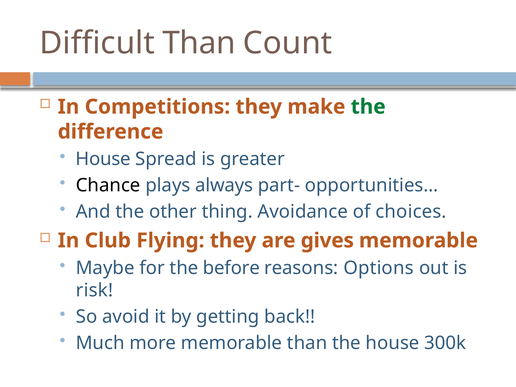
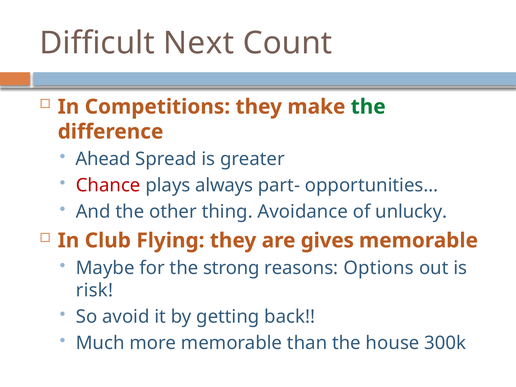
Difficult Than: Than -> Next (199, 43)
House: House -> Ahead (103, 159)
Chance colour: black -> red (108, 185)
choices: choices -> unlucky (411, 212)
before: before -> strong (231, 268)
